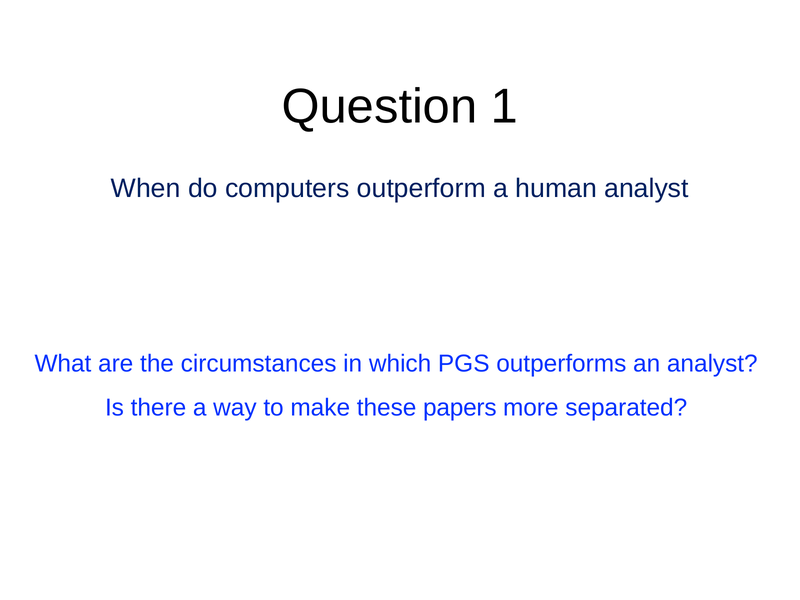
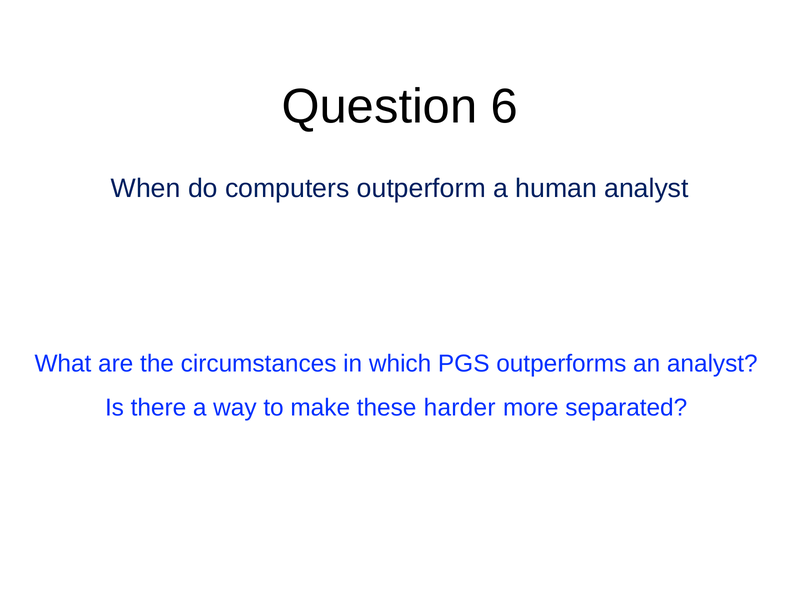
1: 1 -> 6 (504, 107)
papers: papers -> harder (460, 407)
